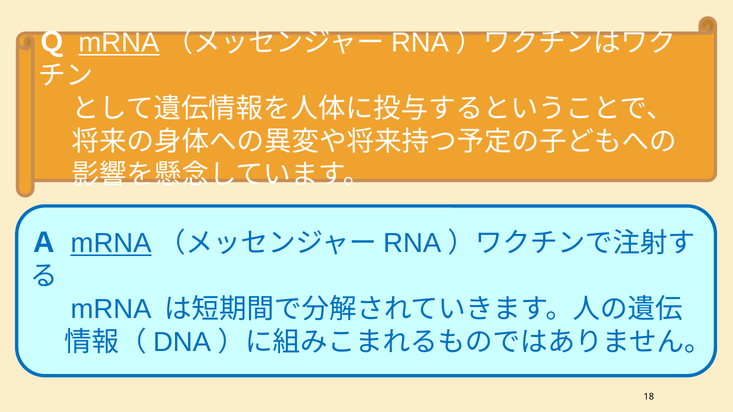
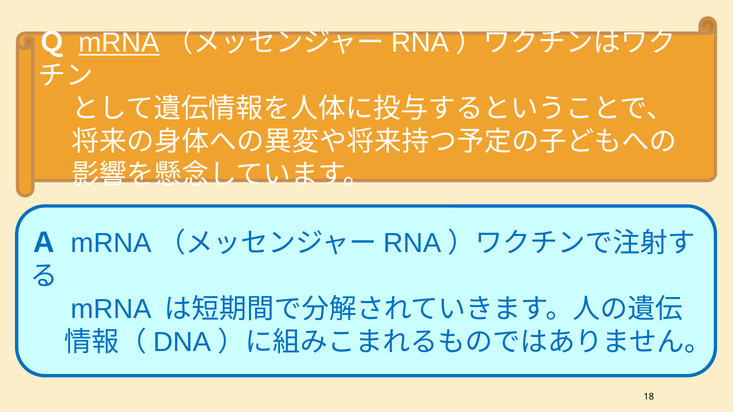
mRNA underline: present -> none (111, 243)
